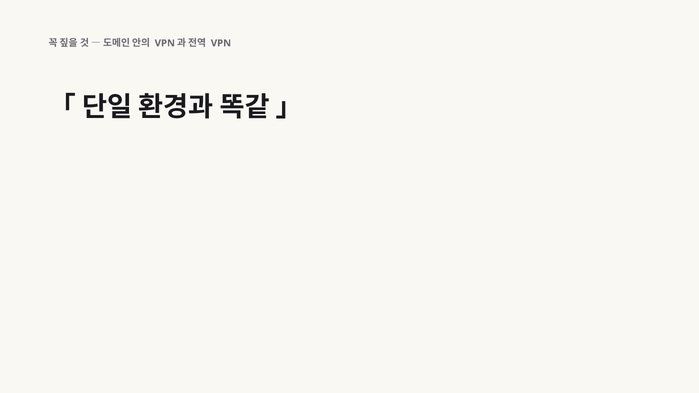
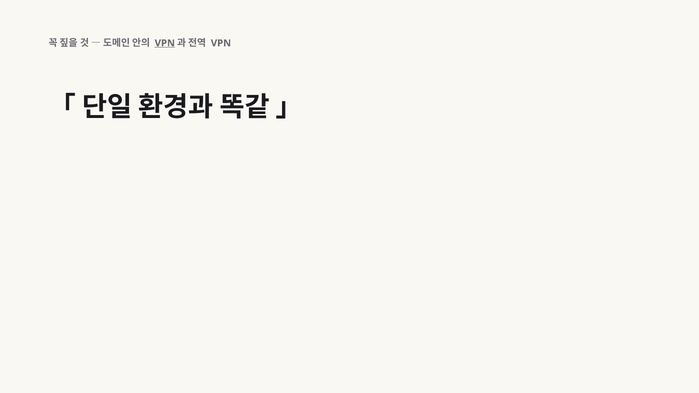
VPN underline: none -> present (165, 43)
